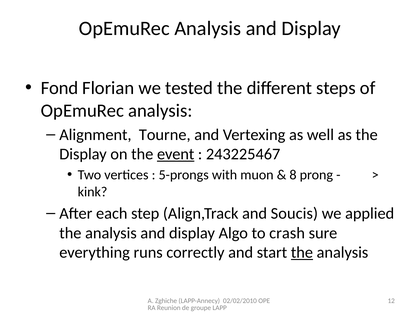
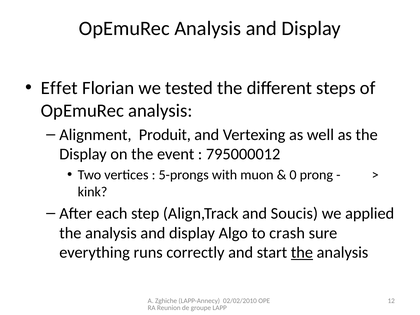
Fond: Fond -> Effet (59, 88)
Tourne: Tourne -> Produit (165, 135)
event underline: present -> none (176, 154)
243225467: 243225467 -> 795000012 (243, 154)
8: 8 -> 0 (293, 175)
